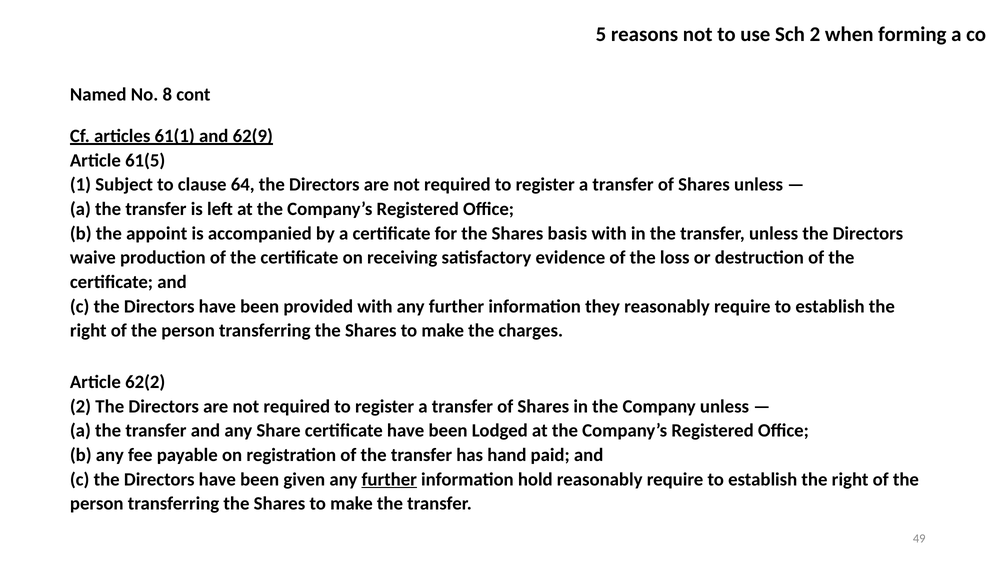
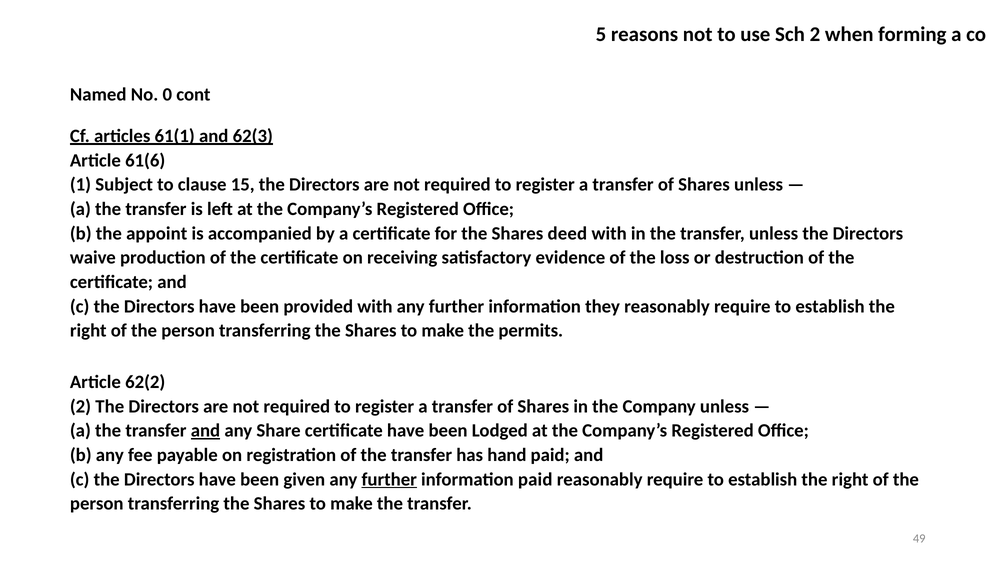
8: 8 -> 0 (167, 95)
62(9: 62(9 -> 62(3 (253, 136)
61(5: 61(5 -> 61(6 (145, 160)
64: 64 -> 15 (243, 185)
basis: basis -> deed (567, 233)
charges: charges -> permits (531, 330)
and underline: none -> present (206, 430)
information hold: hold -> paid (535, 479)
